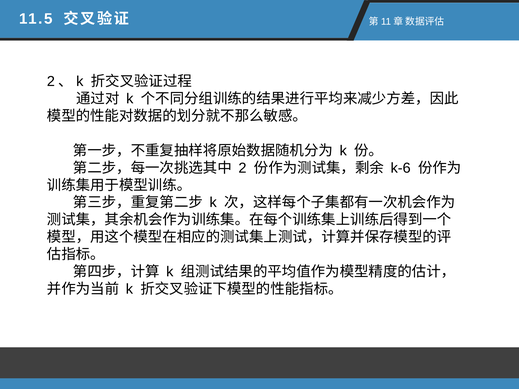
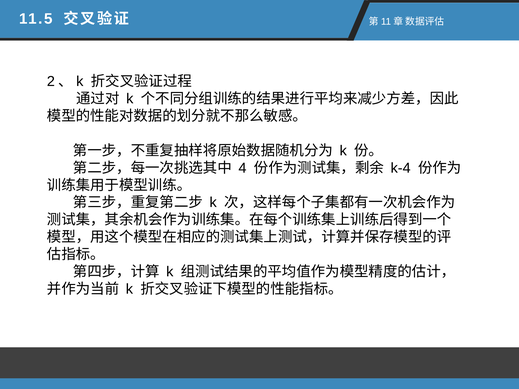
2: 2 -> 4 (242, 168)
k-6: k-6 -> k-4 (401, 168)
